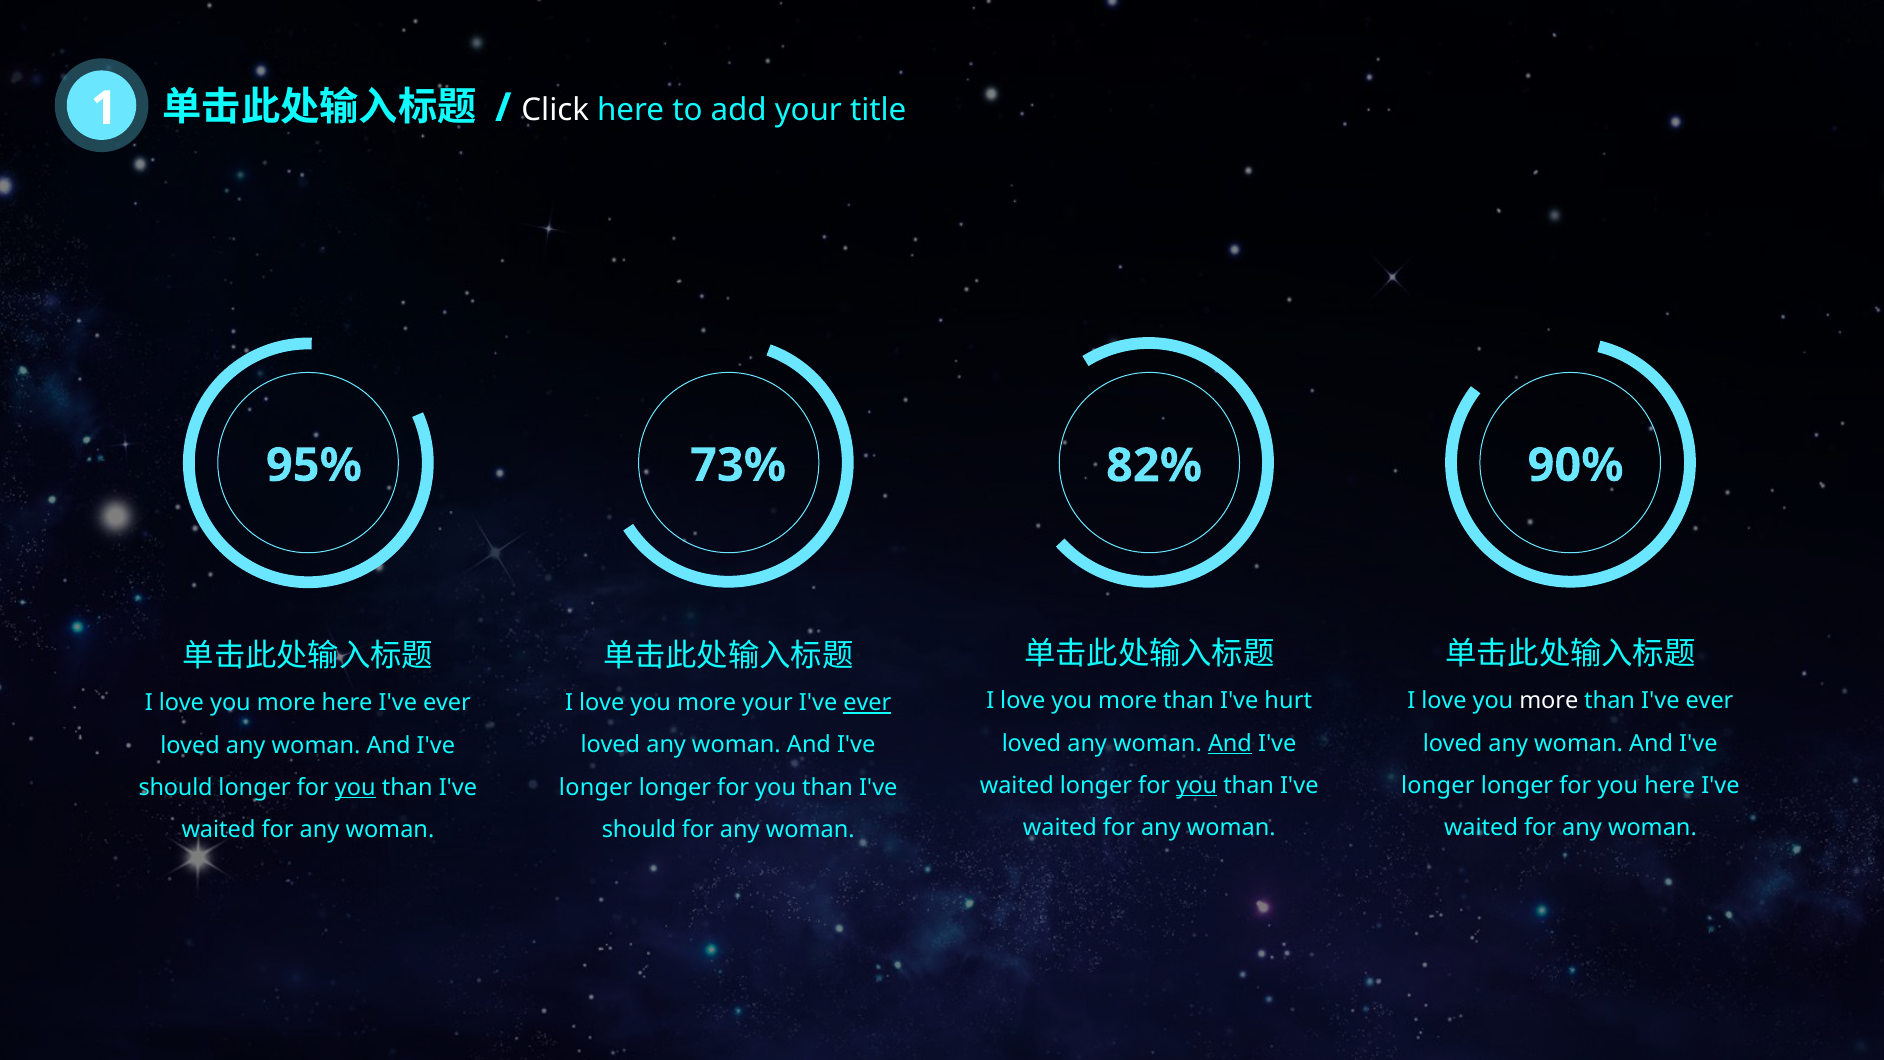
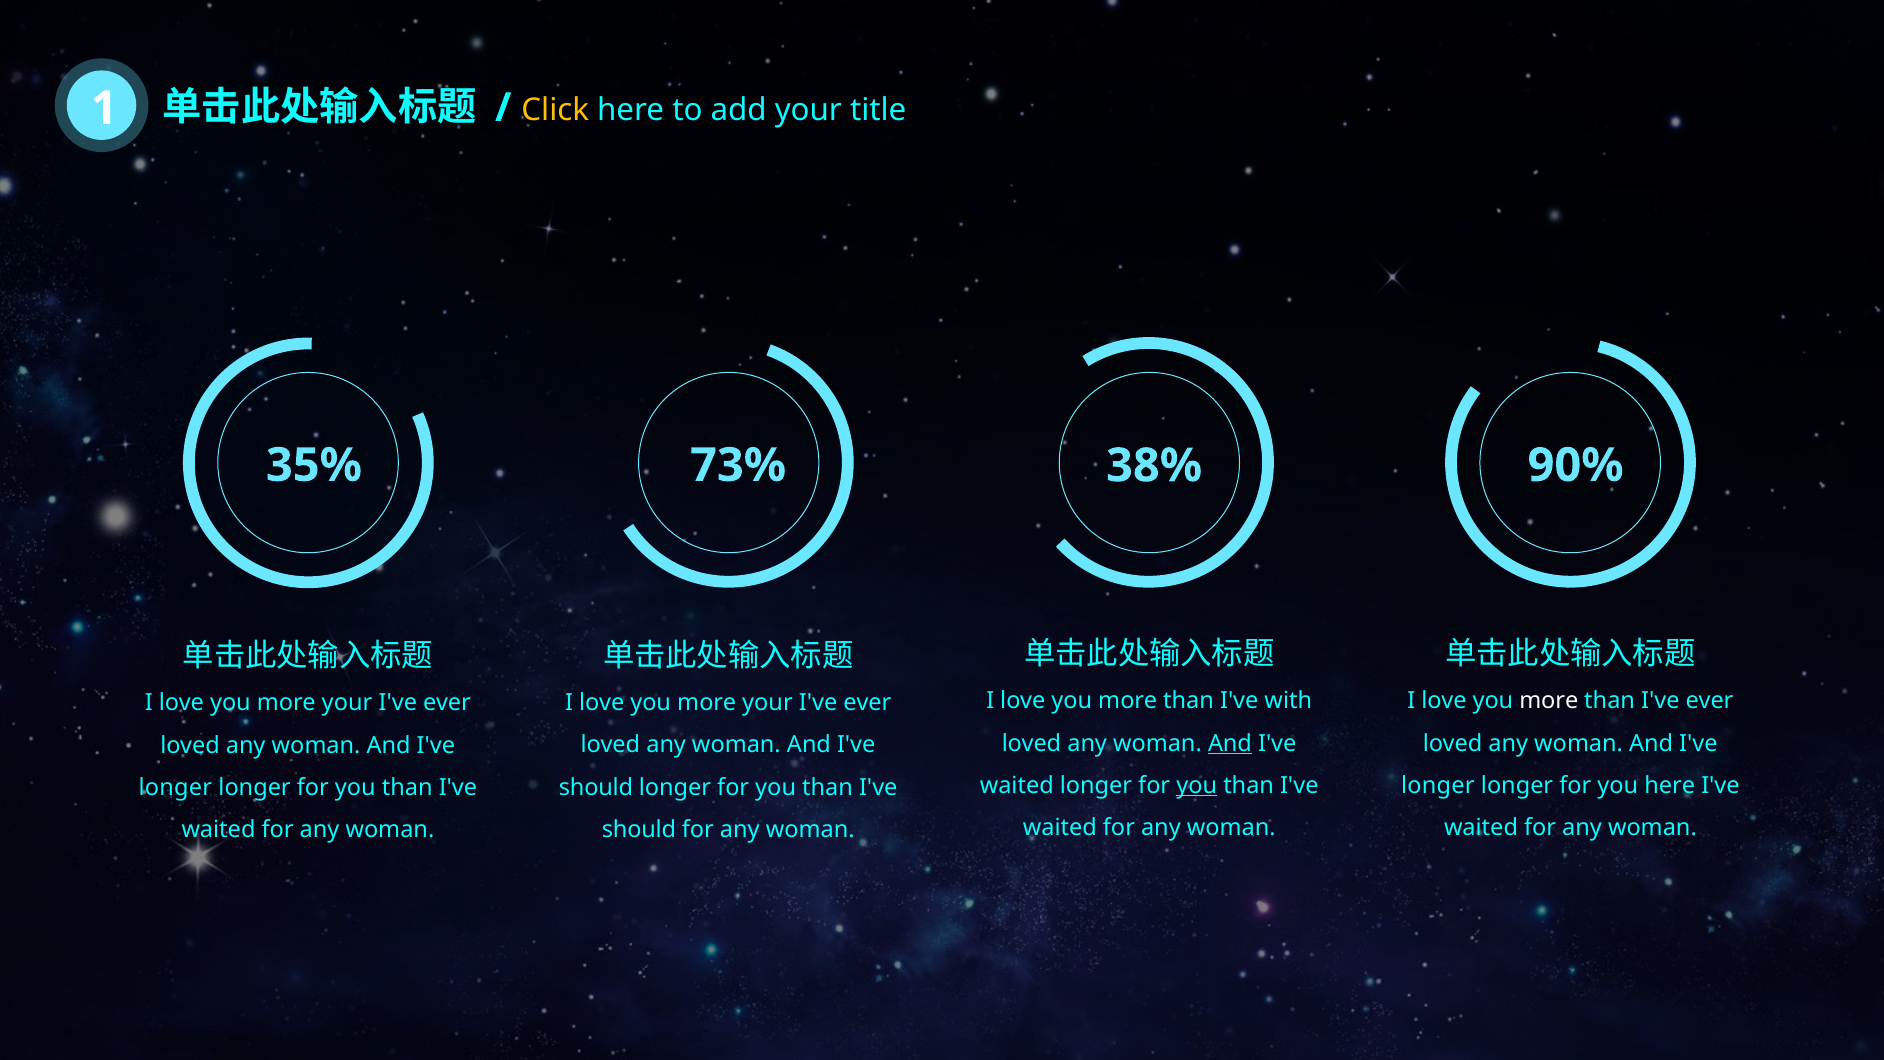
Click colour: white -> yellow (555, 110)
95%: 95% -> 35% (314, 465)
82%: 82% -> 38% (1154, 466)
hurt: hurt -> with (1288, 701)
ever underline: present -> none (867, 703)
here: here -> your (347, 703)
longer: longer -> should (596, 787)
should: should -> longer (175, 787)
you underline: present -> none (355, 787)
